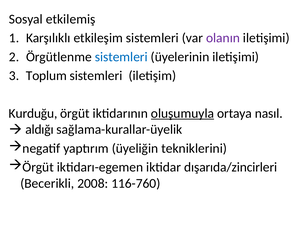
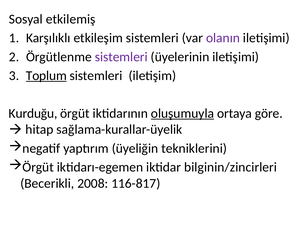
sistemleri colour: blue -> purple (121, 57)
Toplum underline: none -> present (46, 76)
nasıl: nasıl -> göre (269, 113)
aldığı: aldığı -> hitap (39, 130)
dışarıda/zincirleri: dışarıda/zincirleri -> bilginin/zincirleri (231, 167)
116-760: 116-760 -> 116-817 (136, 184)
